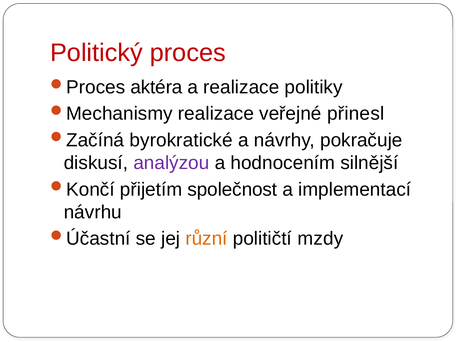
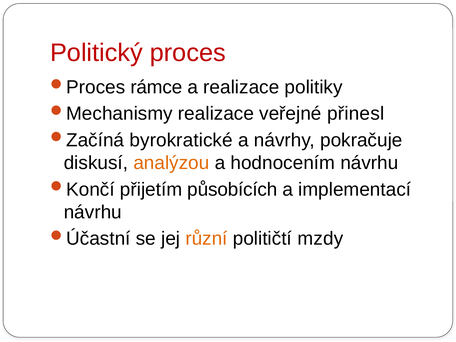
aktéra: aktéra -> rámce (156, 87)
analýzou colour: purple -> orange (171, 163)
hodnocením silnější: silnější -> návrhu (369, 163)
společnost: společnost -> působících (232, 189)
